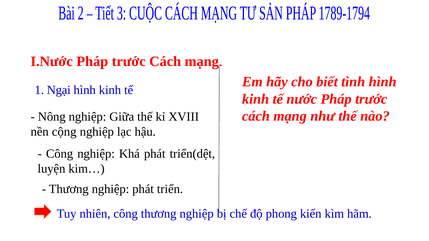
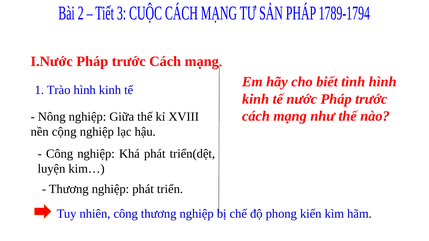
Ngại: Ngại -> Trào (59, 90)
